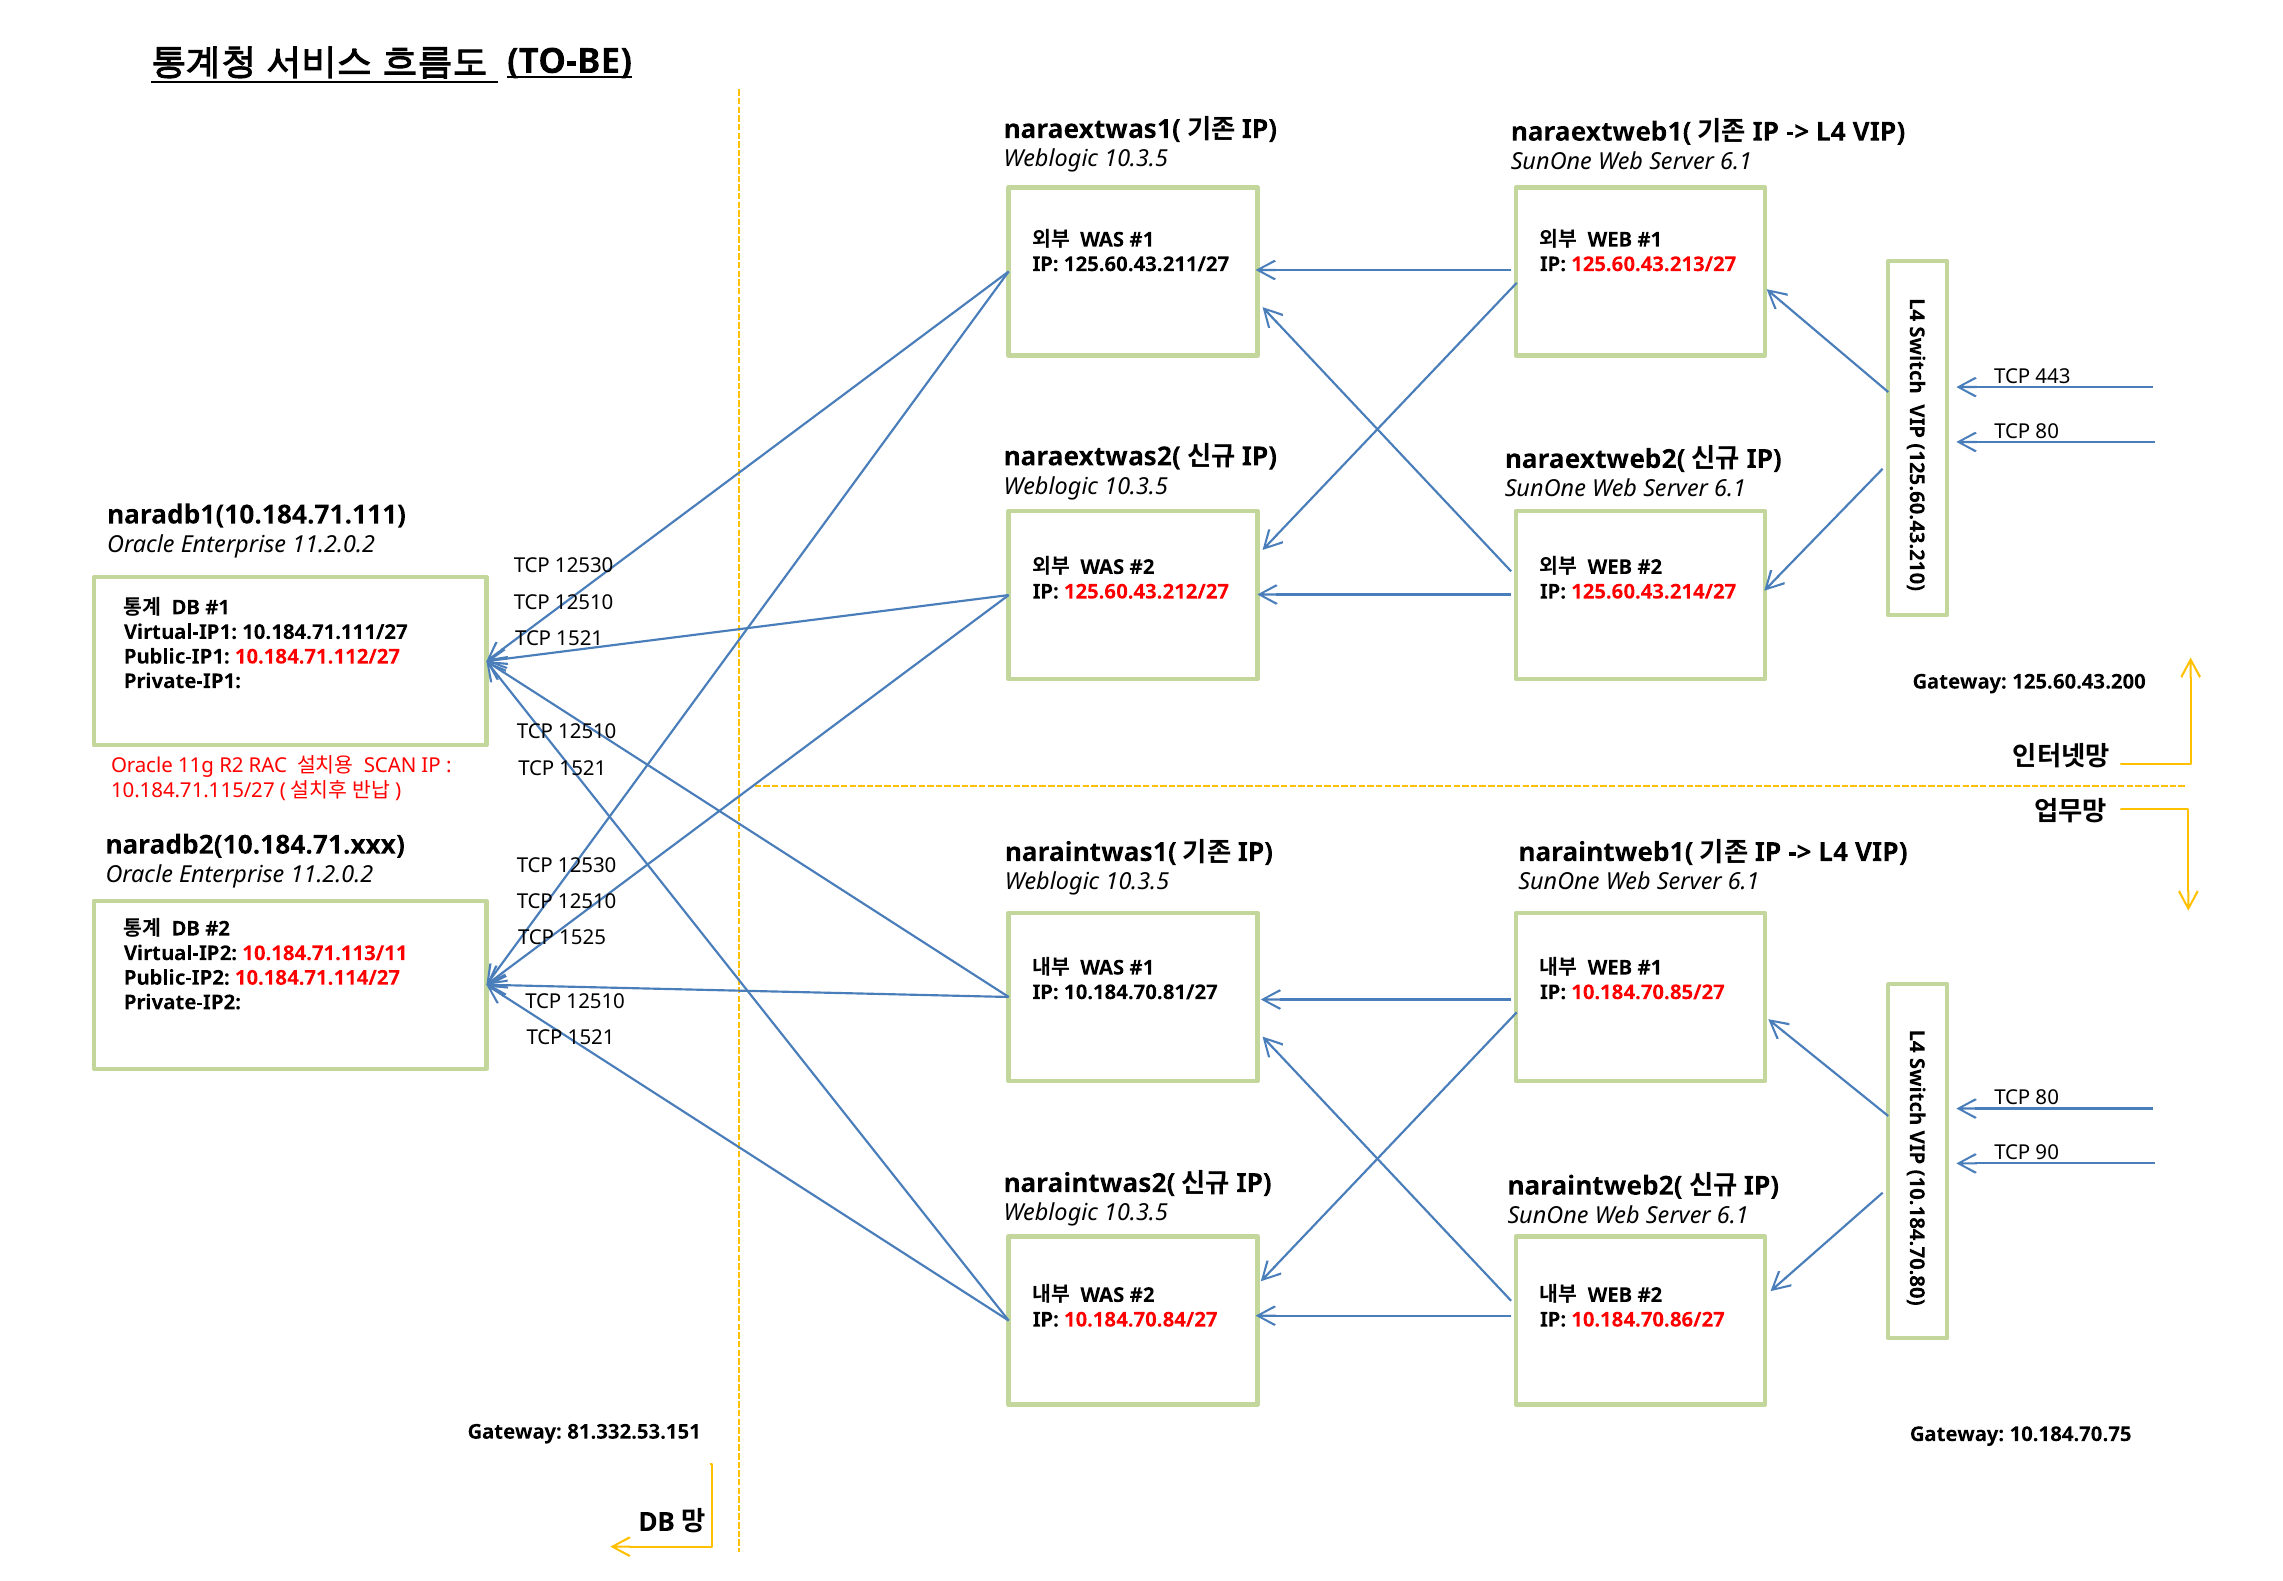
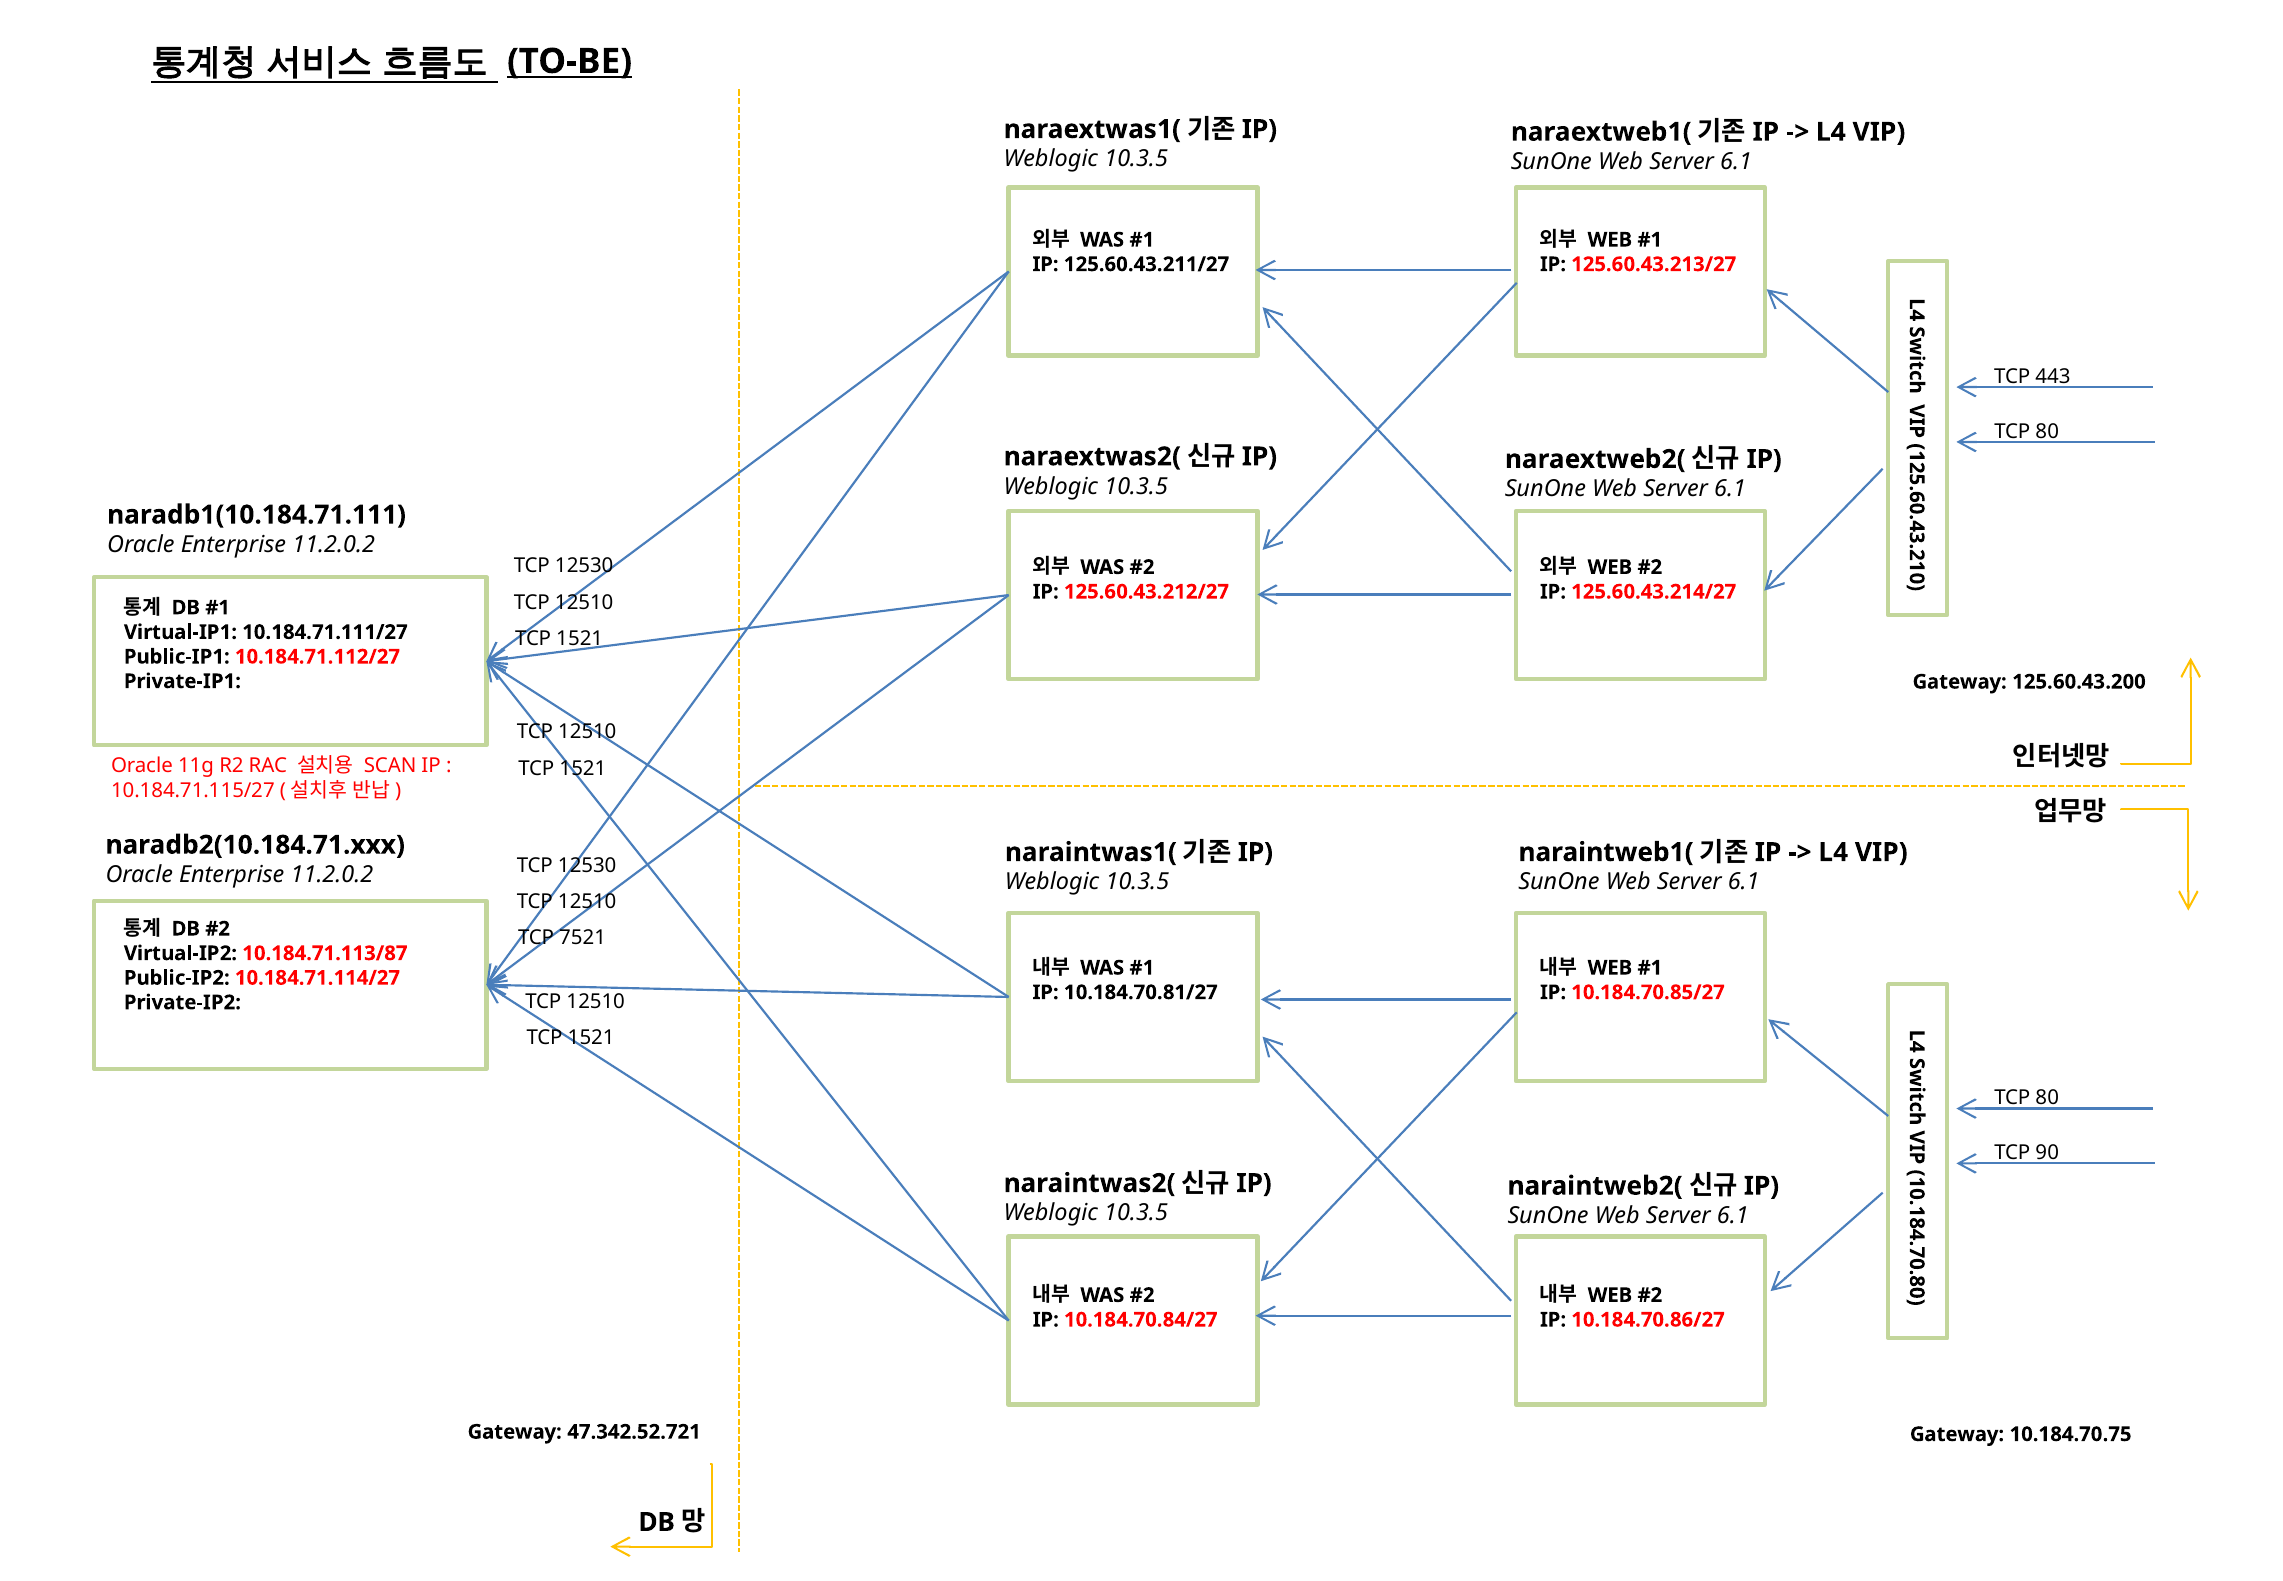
1525: 1525 -> 7521 (583, 938)
10.184.71.113/11: 10.184.71.113/11 -> 10.184.71.113/87 (325, 953)
81.332.53.151: 81.332.53.151 -> 47.342.52.721 (634, 1431)
